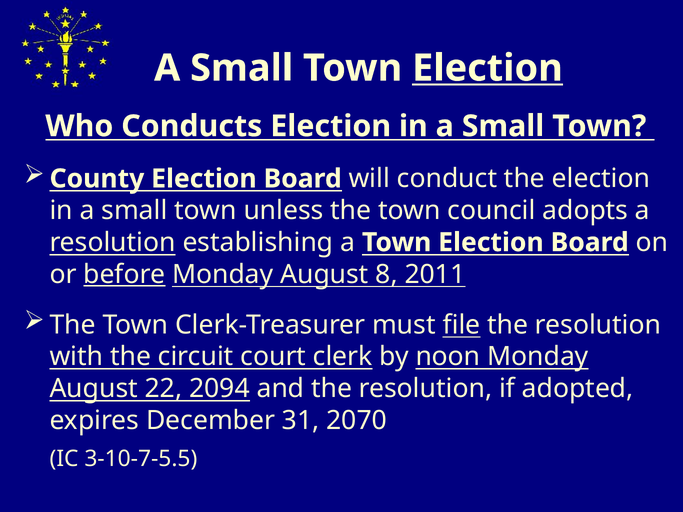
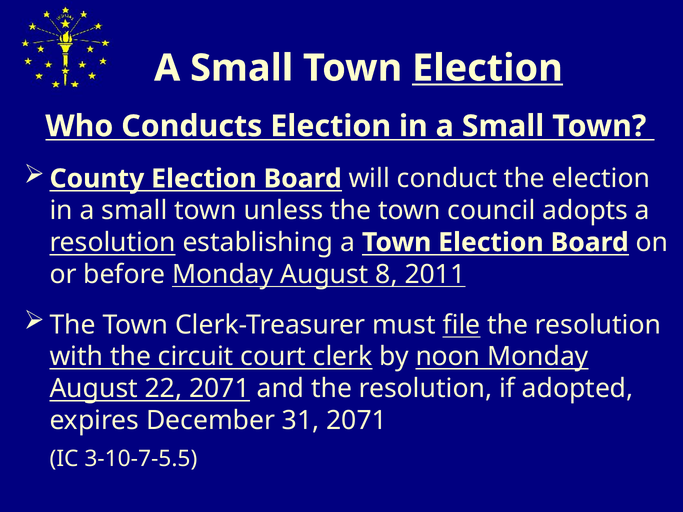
before underline: present -> none (124, 274)
22 2094: 2094 -> 2071 (219, 389)
31 2070: 2070 -> 2071 (357, 421)
